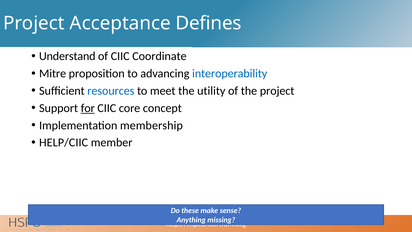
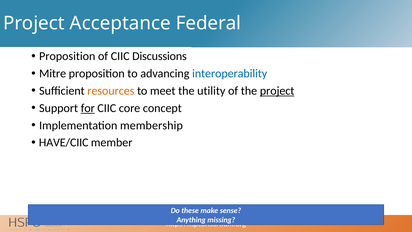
Defines: Defines -> Federal (208, 23)
Understand: Understand -> Proposition (67, 56)
Coordinate: Coordinate -> Discussions (160, 56)
resources colour: blue -> orange (111, 91)
project underline: none -> present (277, 91)
HELP/CIIC: HELP/CIIC -> HAVE/CIIC (64, 143)
